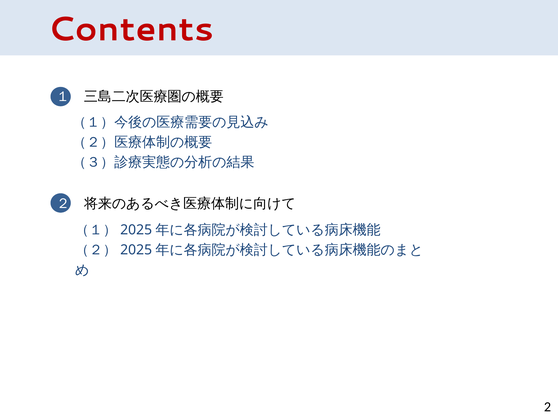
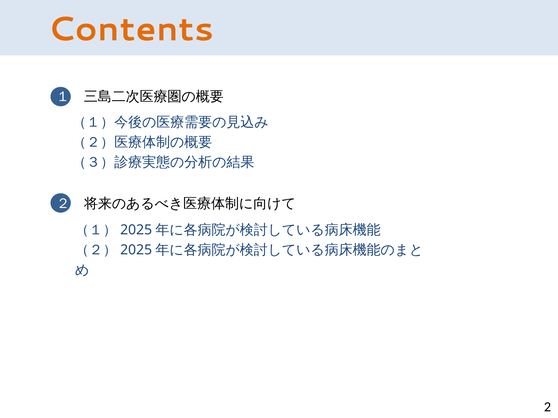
Contents colour: red -> orange (131, 29)
